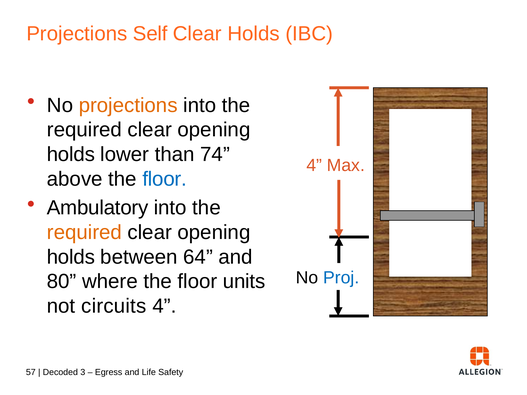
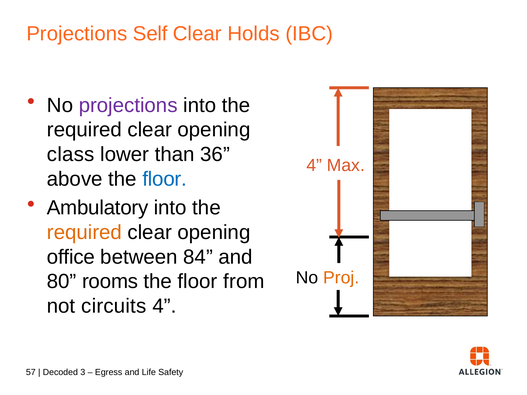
projections colour: orange -> purple (128, 105)
holds: holds -> class (71, 155)
74: 74 -> 36 (215, 155)
holds: holds -> office (71, 257)
64: 64 -> 84 (198, 257)
Proj colour: blue -> orange (341, 278)
where: where -> rooms (110, 282)
units: units -> from (244, 282)
